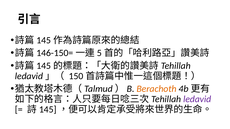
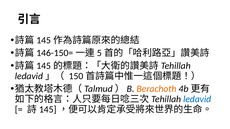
ledavid colour: purple -> blue (197, 99)
